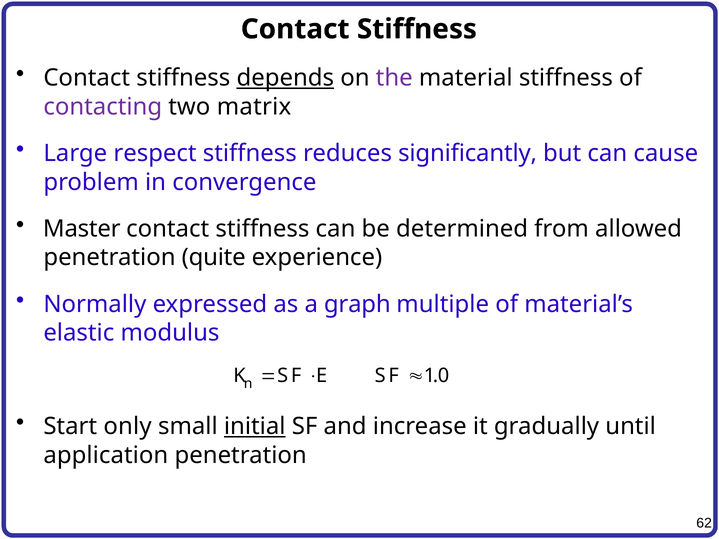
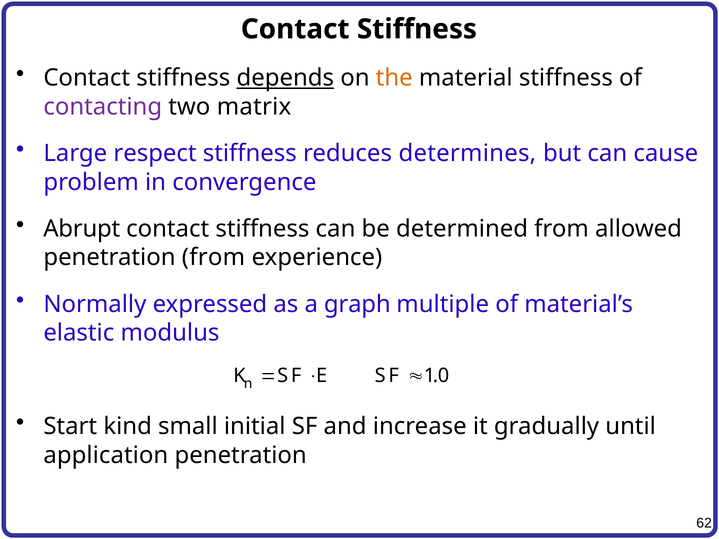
the colour: purple -> orange (394, 78)
significantly: significantly -> determines (467, 153)
Master: Master -> Abrupt (82, 229)
penetration quite: quite -> from (213, 258)
only: only -> kind (128, 427)
initial underline: present -> none (255, 427)
